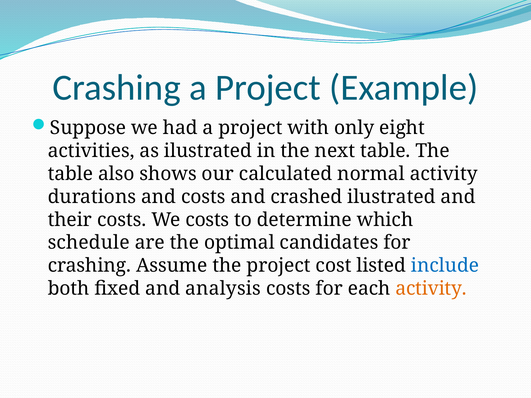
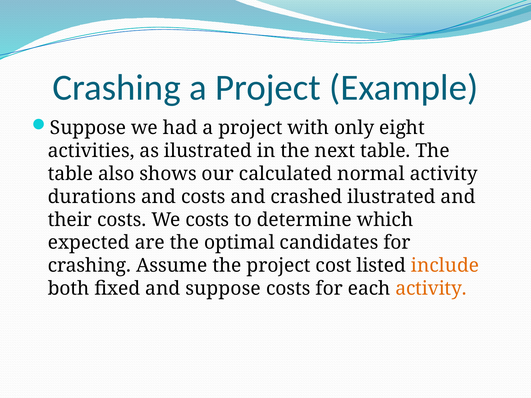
schedule: schedule -> expected (89, 243)
include colour: blue -> orange (445, 266)
and analysis: analysis -> suppose (223, 289)
